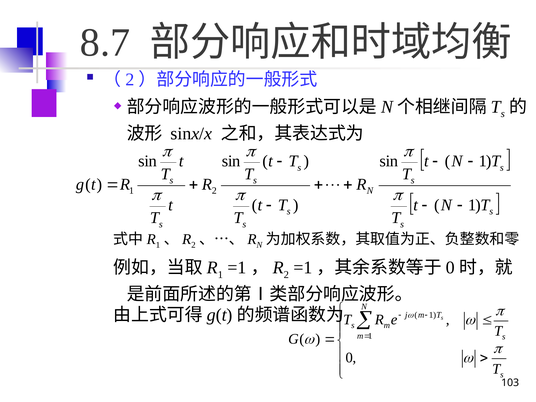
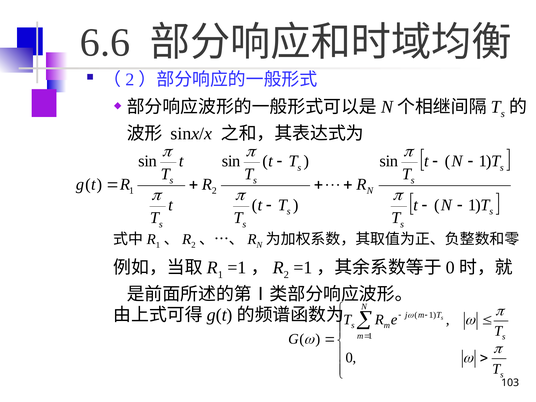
8.7: 8.7 -> 6.6 (105, 42)
